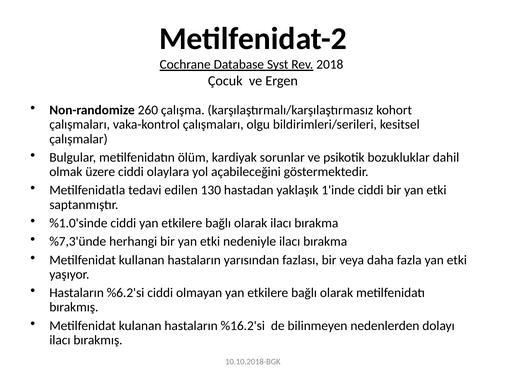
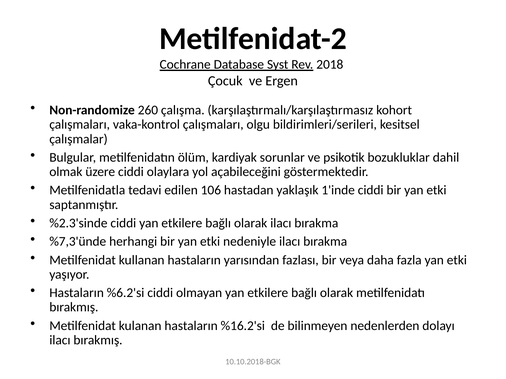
130: 130 -> 106 (211, 191)
%1.0'sinde: %1.0'sinde -> %2.3'sinde (78, 223)
